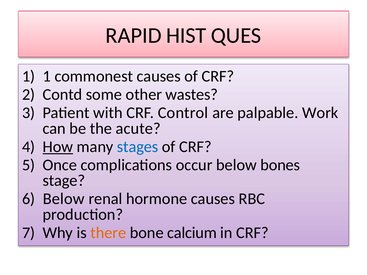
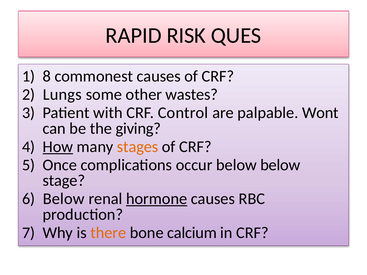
HIST: HIST -> RISK (186, 36)
1: 1 -> 8 (47, 76)
Contd: Contd -> Lungs (62, 95)
Work: Work -> Wont (320, 113)
acute: acute -> giving (138, 129)
stages colour: blue -> orange (138, 147)
below bones: bones -> below (280, 165)
hormone underline: none -> present (157, 199)
